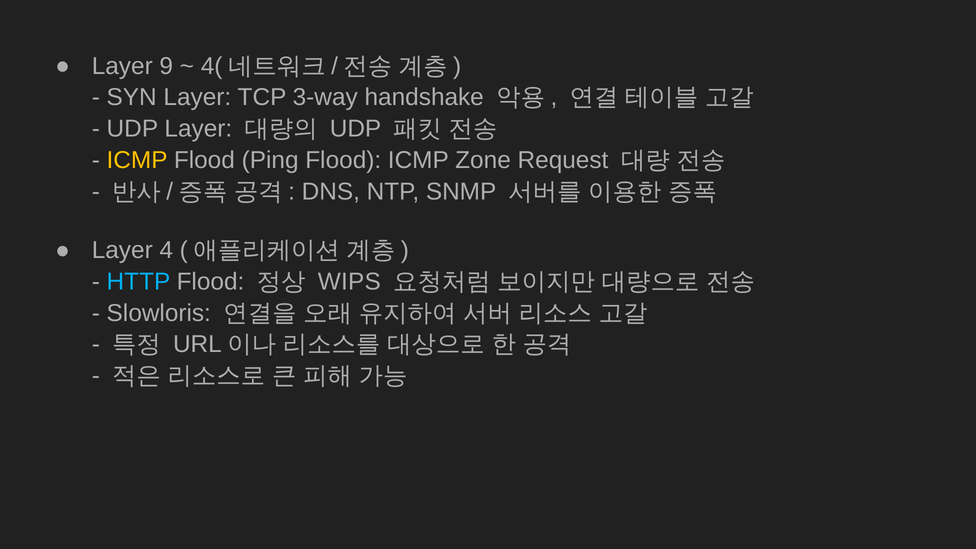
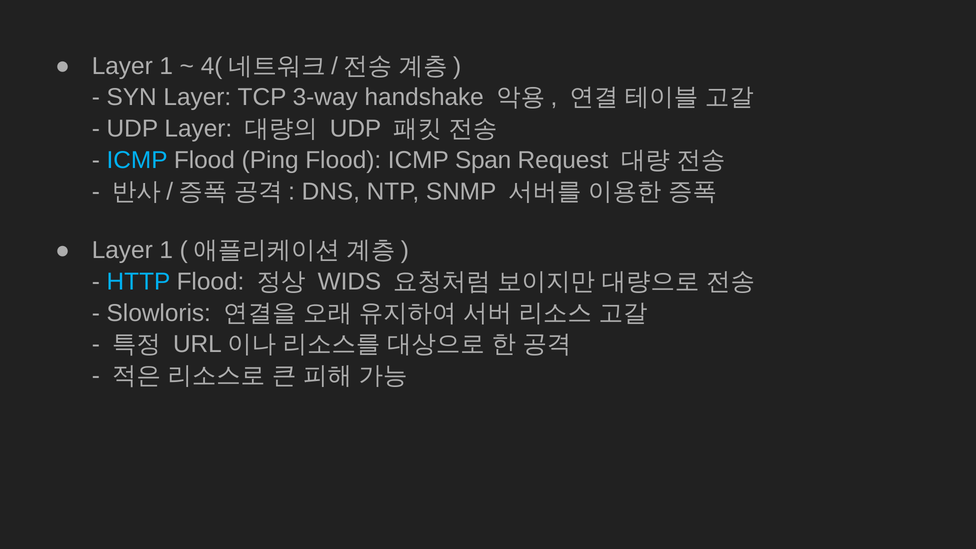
9: 9 -> 1 (166, 66)
ICMP colour: yellow -> light blue (137, 160)
Zone: Zone -> Span (483, 160)
4: 4 -> 1 (166, 250)
WIPS: WIPS -> WIDS (349, 282)
